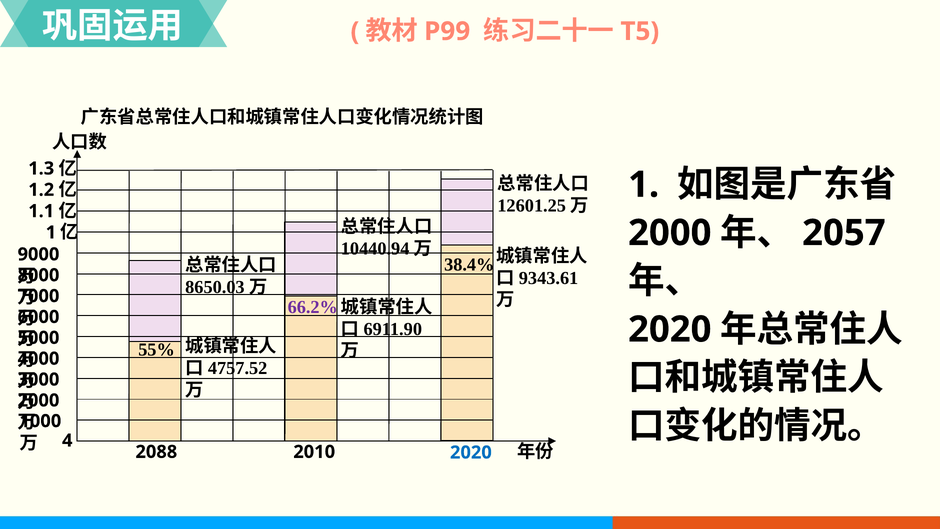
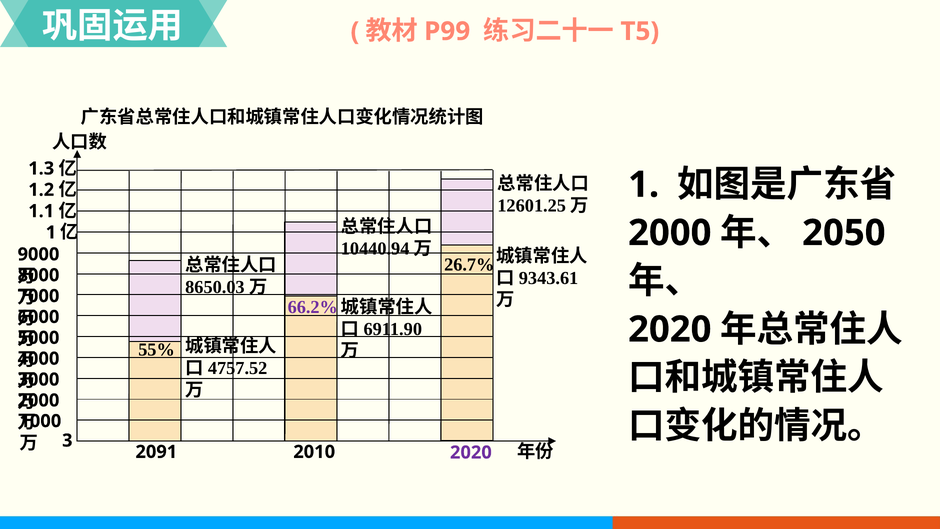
2057: 2057 -> 2050 (844, 233)
38.4%: 38.4% -> 26.7% (469, 265)
4: 4 -> 3 (67, 440)
2088: 2088 -> 2091 (156, 452)
2020 colour: blue -> purple (471, 452)
